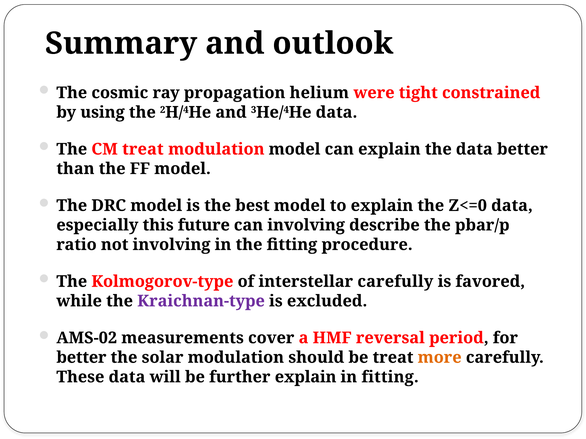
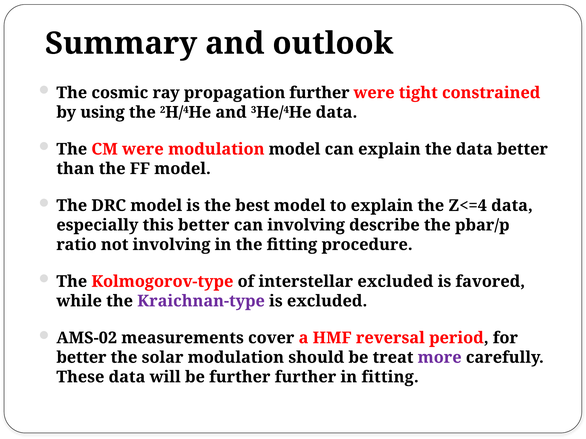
propagation helium: helium -> further (319, 93)
CM treat: treat -> were (143, 149)
Z<=0: Z<=0 -> Z<=4 (468, 206)
this future: future -> better (204, 225)
interstellar carefully: carefully -> excluded (395, 282)
more colour: orange -> purple (440, 358)
further explain: explain -> further (306, 377)
